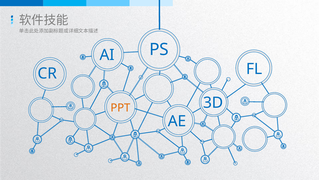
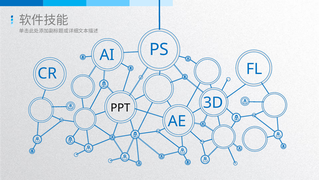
PPT colour: orange -> black (120, 107)
